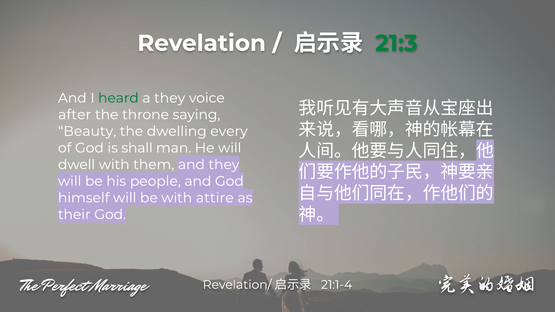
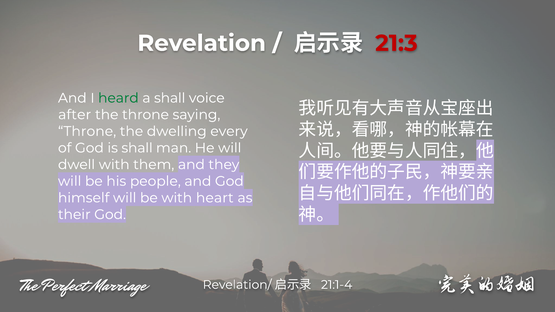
21:3 colour: green -> red (396, 43)
a they: they -> shall (170, 98)
Beauty: Beauty -> Throne (87, 131)
attire: attire -> heart (215, 198)
